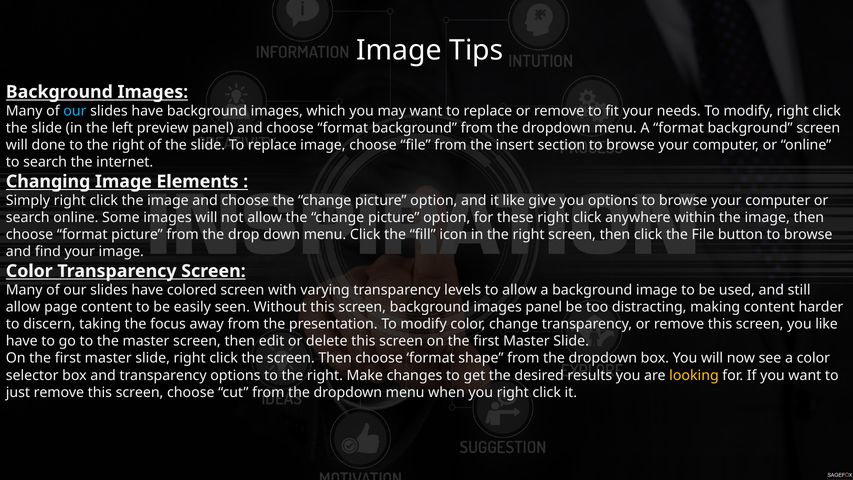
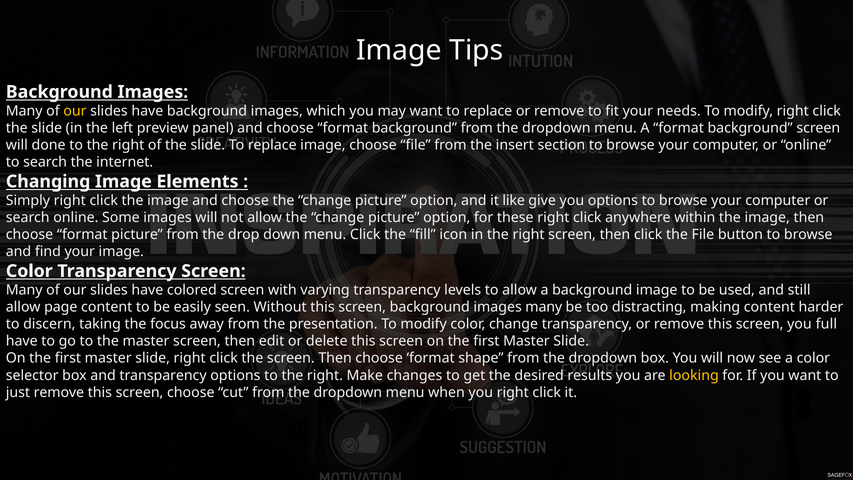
our colour: light blue -> yellow (75, 111)
screen background images panel: panel -> many (544, 307)
you like: like -> full (826, 324)
